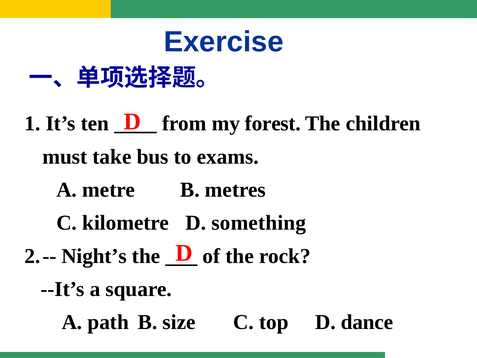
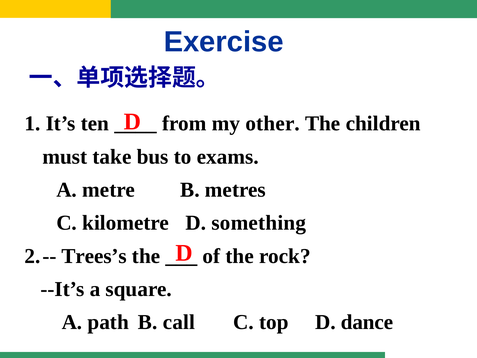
forest: forest -> other (273, 124)
Night’s: Night’s -> Trees’s (94, 256)
size: size -> call (179, 322)
